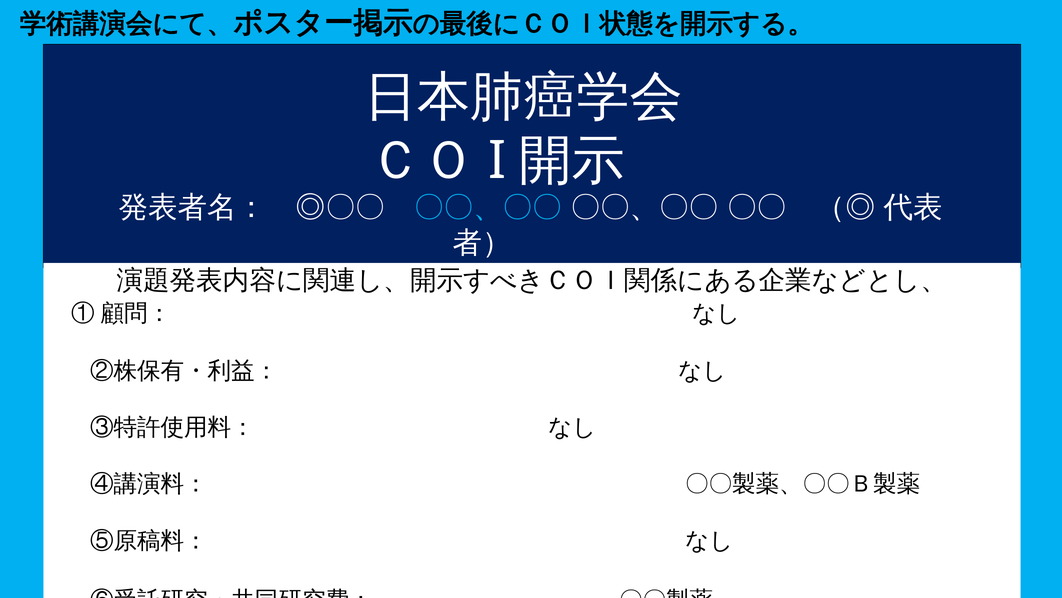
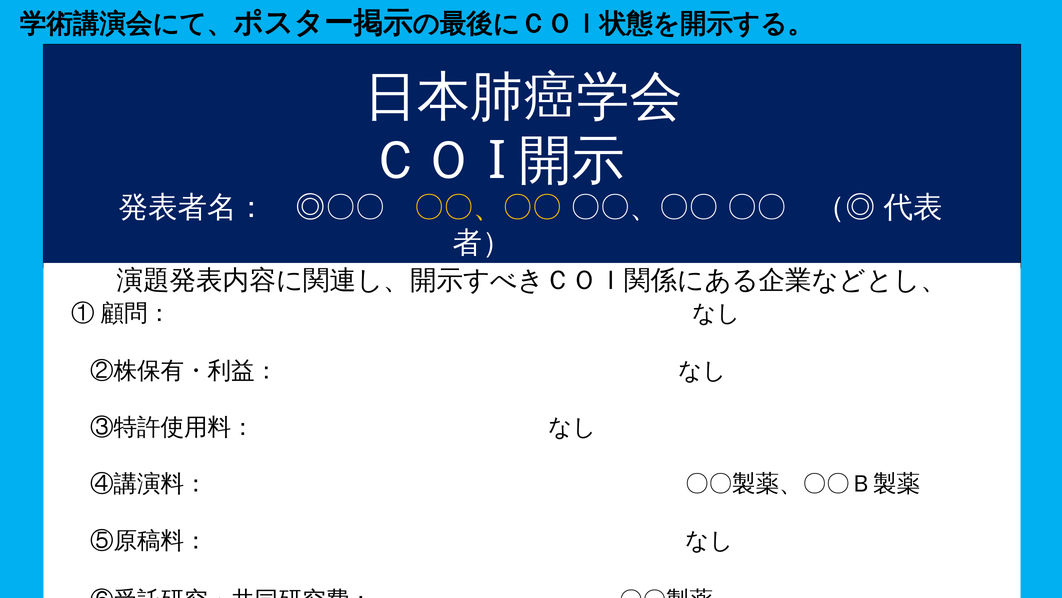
〇〇、〇〇 colour: light blue -> yellow (488, 207)
